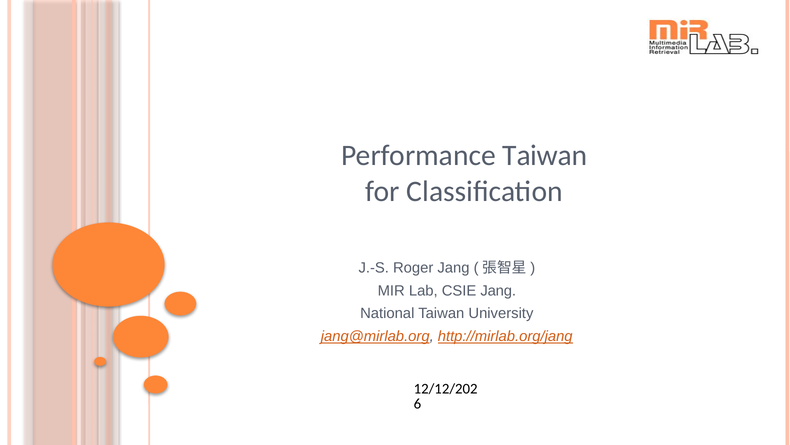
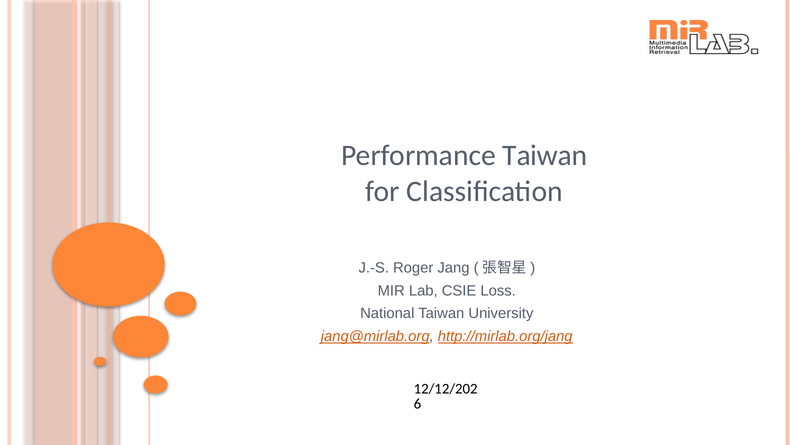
CSIE Jang: Jang -> Loss (498, 290)
